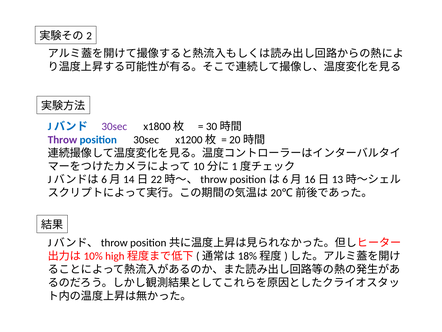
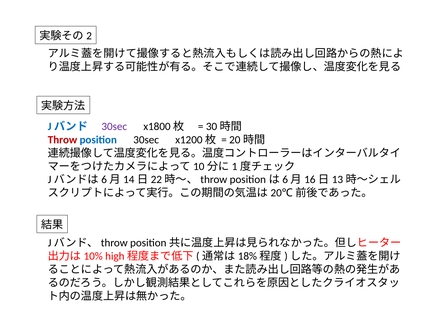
Throw colour: purple -> red (62, 140)
